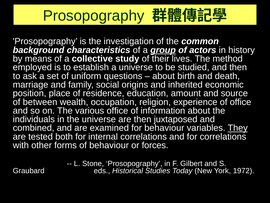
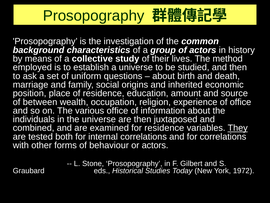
group underline: present -> none (163, 50)
for behaviour: behaviour -> residence (164, 128)
or forces: forces -> actors (155, 145)
